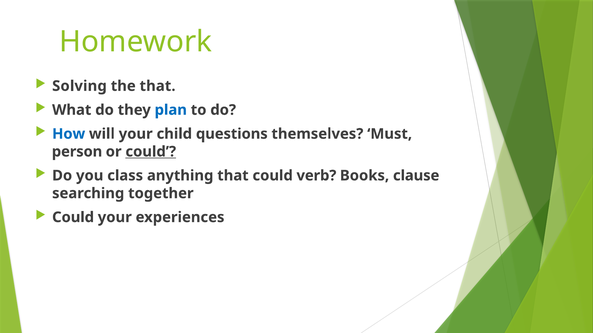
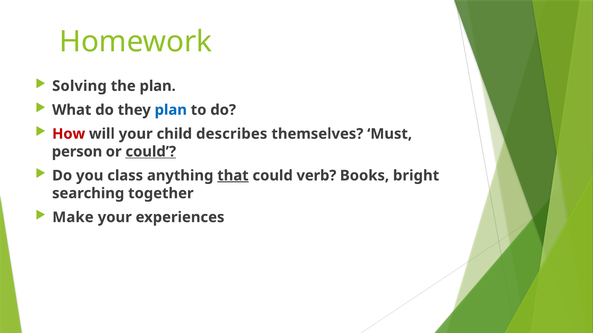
the that: that -> plan (158, 86)
How colour: blue -> red (69, 134)
questions: questions -> describes (232, 134)
that underline: none -> present (233, 176)
clause: clause -> bright (416, 176)
Could: Could -> Make (73, 218)
